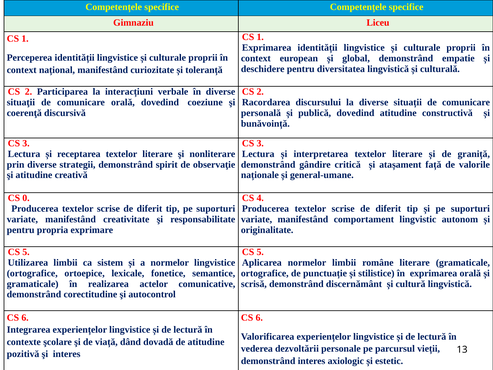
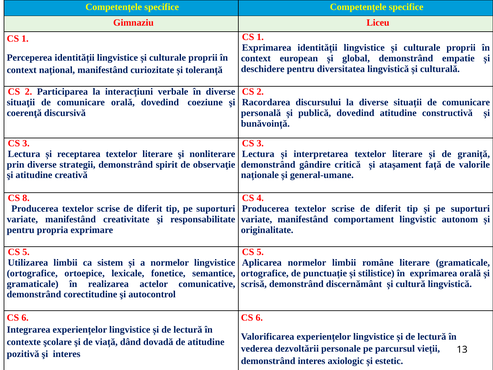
0: 0 -> 8 (26, 198)
